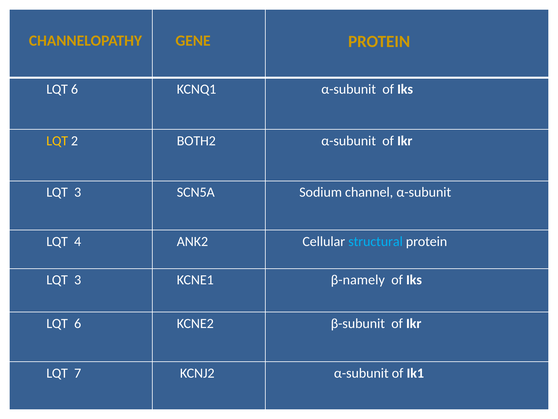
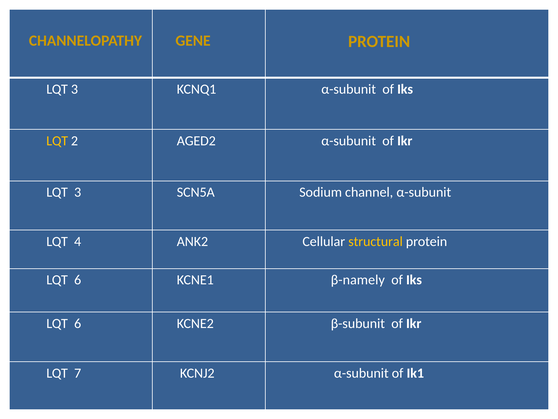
6: 6 -> 3 (74, 89)
BOTH2: BOTH2 -> AGED2 (196, 141)
structural colour: light blue -> yellow (376, 241)
3: 3 -> 6 (78, 280)
